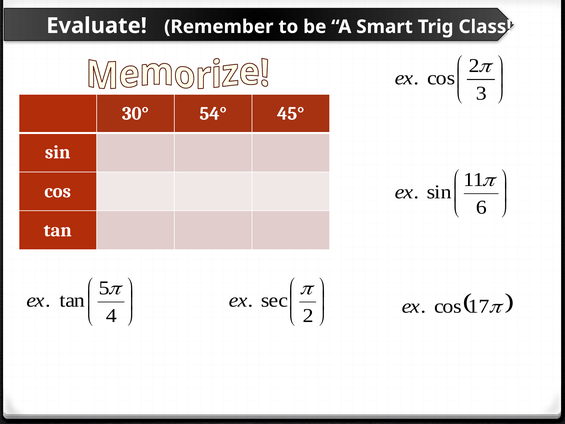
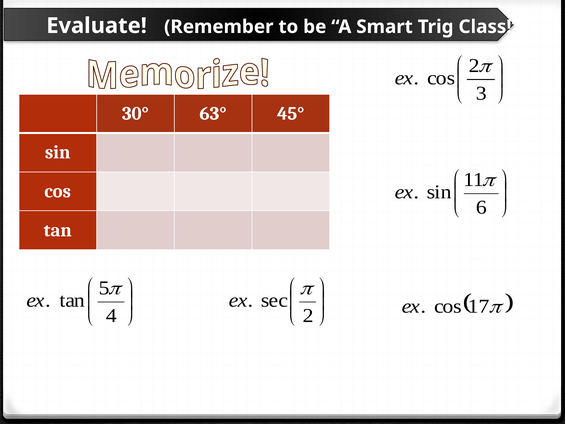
54°: 54° -> 63° (213, 113)
